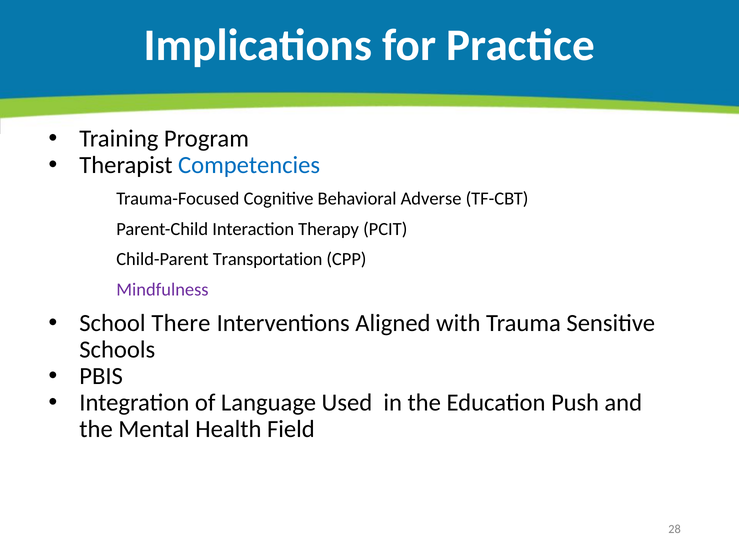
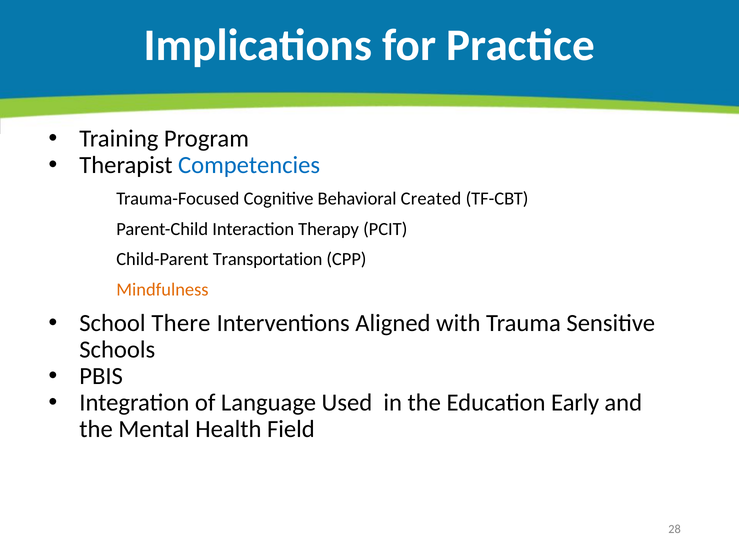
Adverse: Adverse -> Created (431, 199)
Mindfulness colour: purple -> orange (162, 290)
Push: Push -> Early (575, 403)
